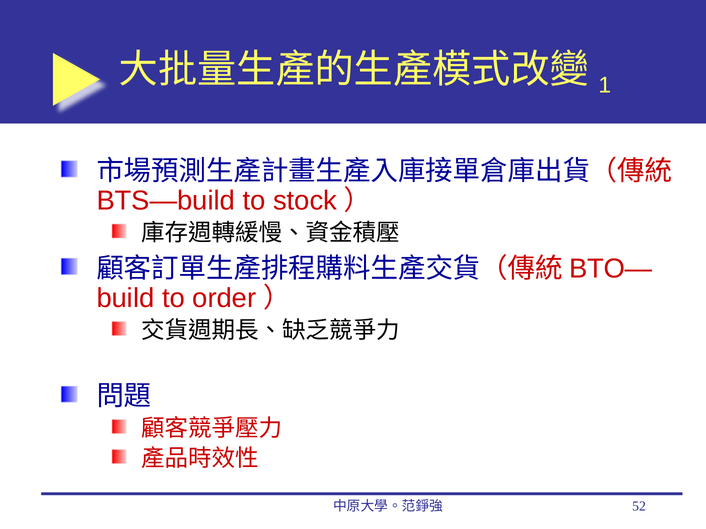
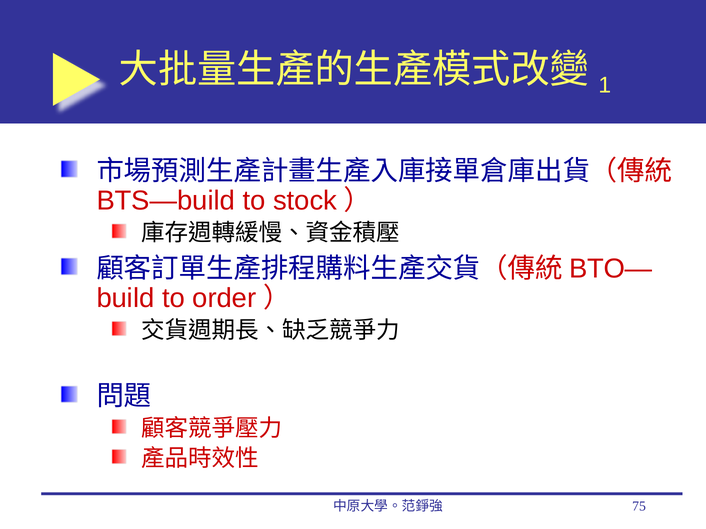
52: 52 -> 75 (639, 507)
